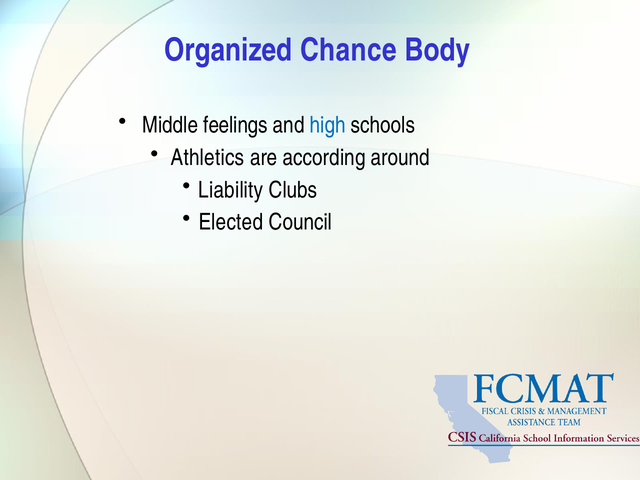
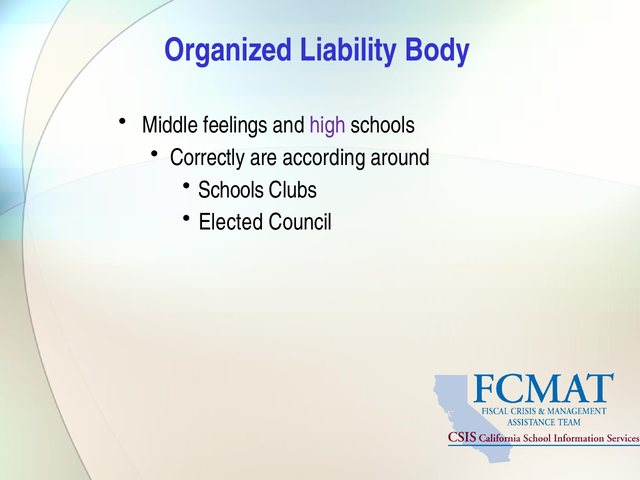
Chance: Chance -> Liability (349, 50)
high colour: blue -> purple (328, 125)
Athletics: Athletics -> Correctly (208, 158)
Liability: Liability -> Schools (231, 190)
